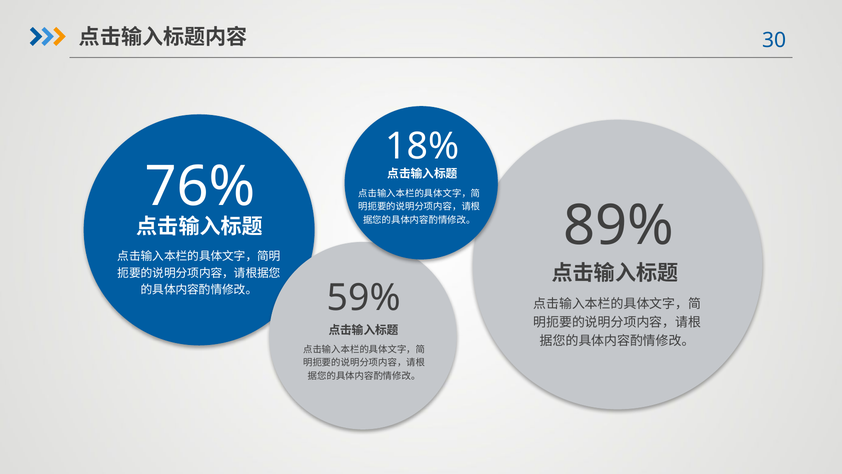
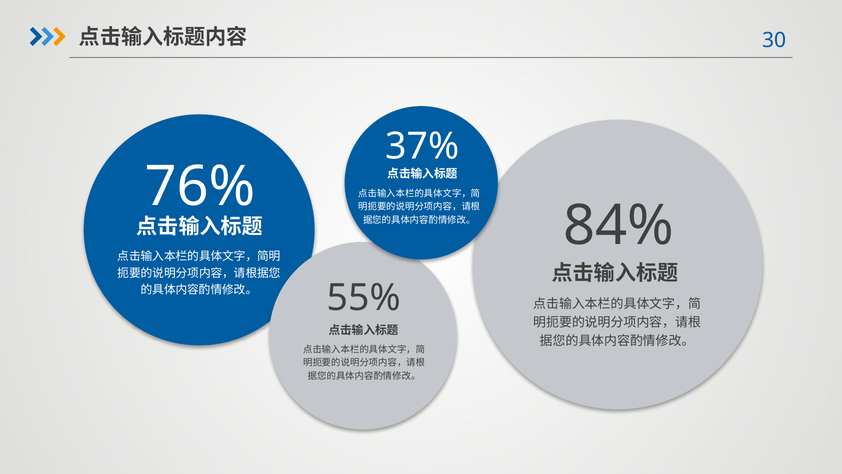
18%: 18% -> 37% (422, 146)
89%: 89% -> 84% (619, 225)
59%: 59% -> 55% (364, 297)
